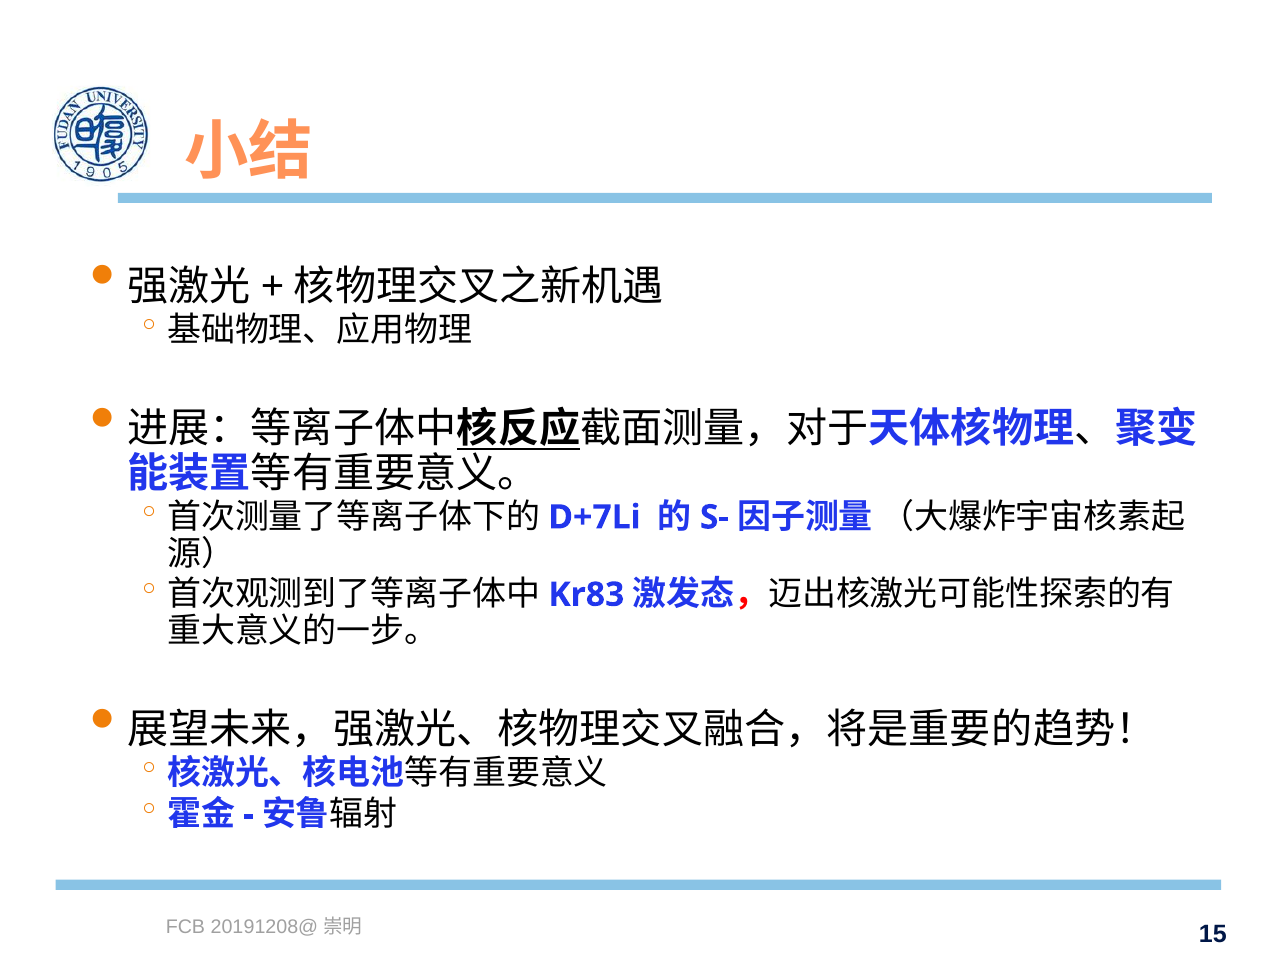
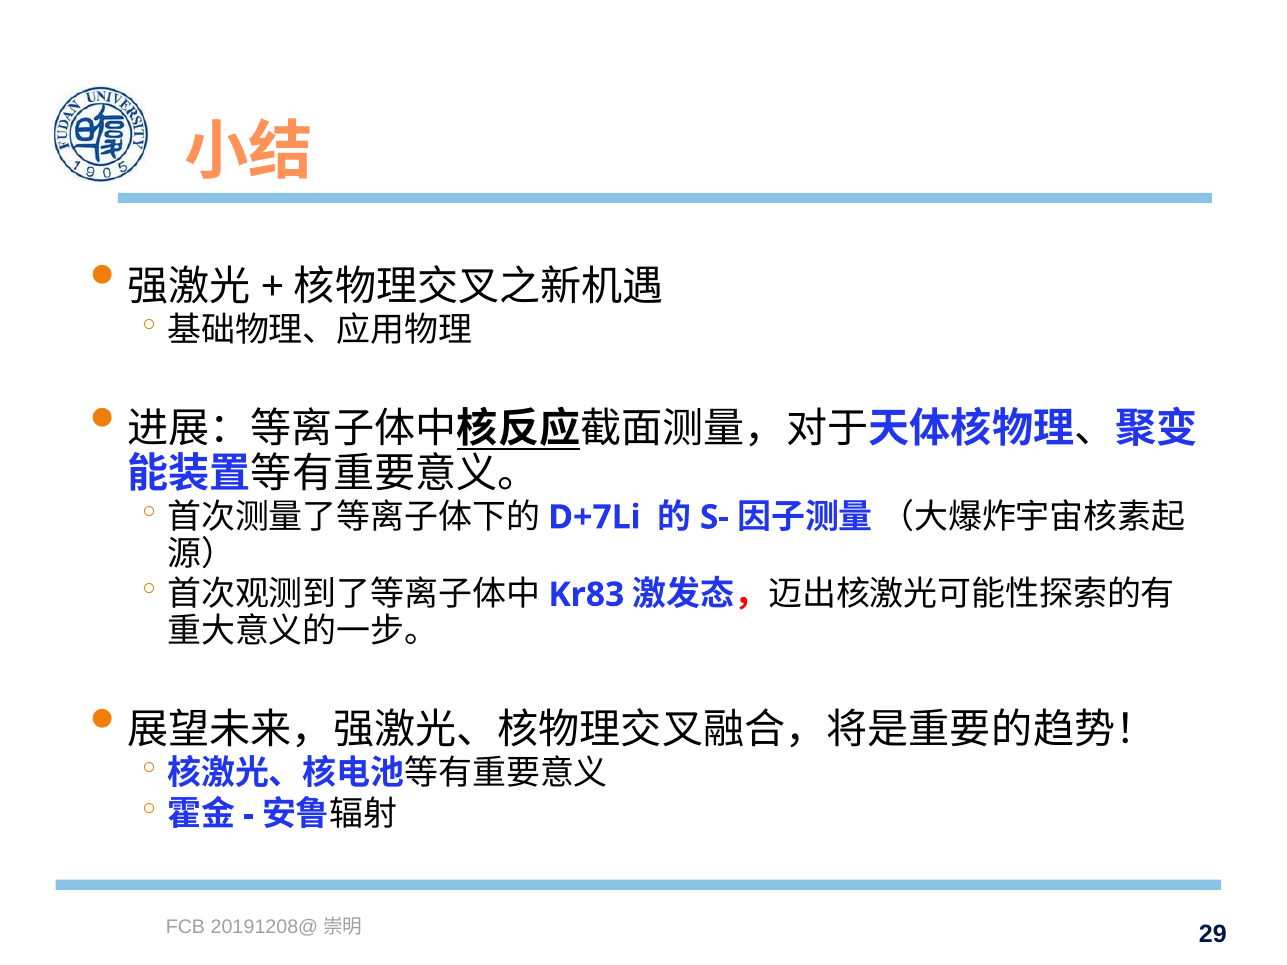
15: 15 -> 29 (1213, 935)
